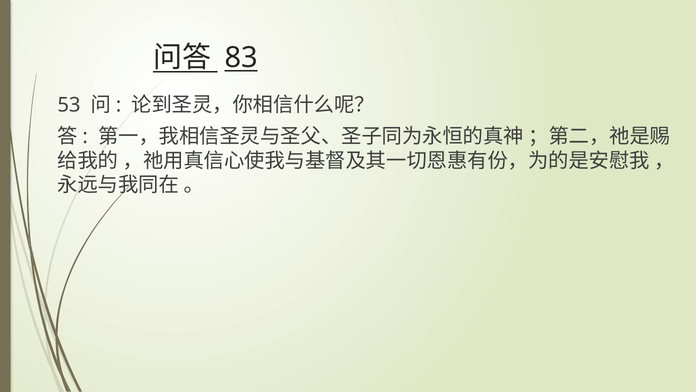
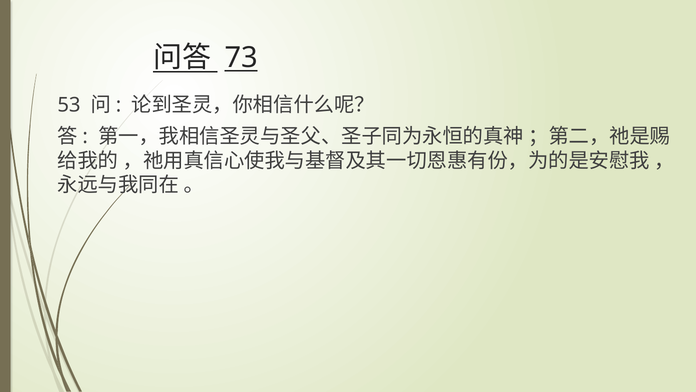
83: 83 -> 73 (241, 58)
